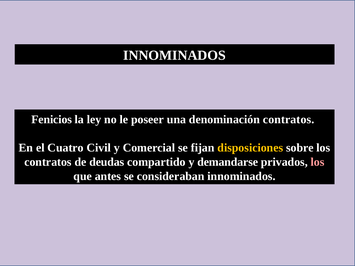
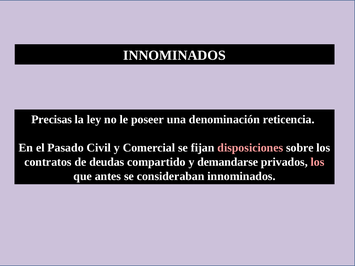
Fenicios: Fenicios -> Precisas (52, 119)
denominación contratos: contratos -> reticencia (289, 119)
Cuatro: Cuatro -> Pasado (66, 148)
disposiciones colour: yellow -> pink (250, 148)
